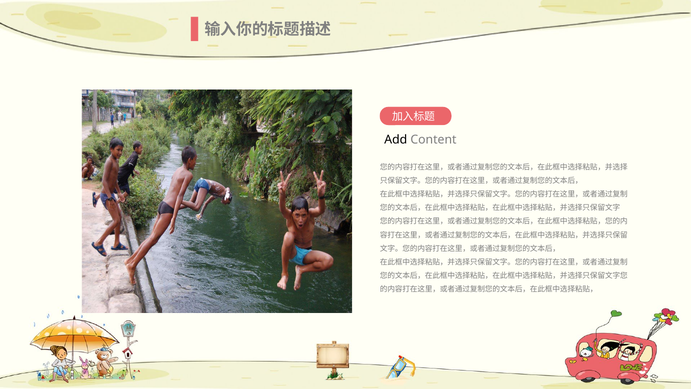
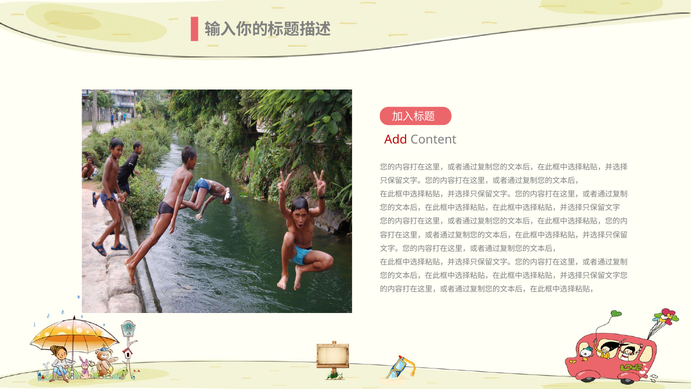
Add colour: black -> red (396, 139)
